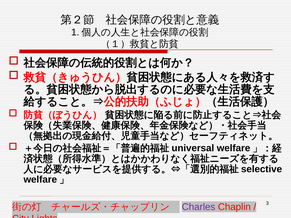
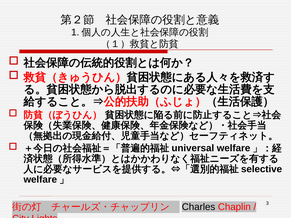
Charles colour: purple -> black (199, 207)
